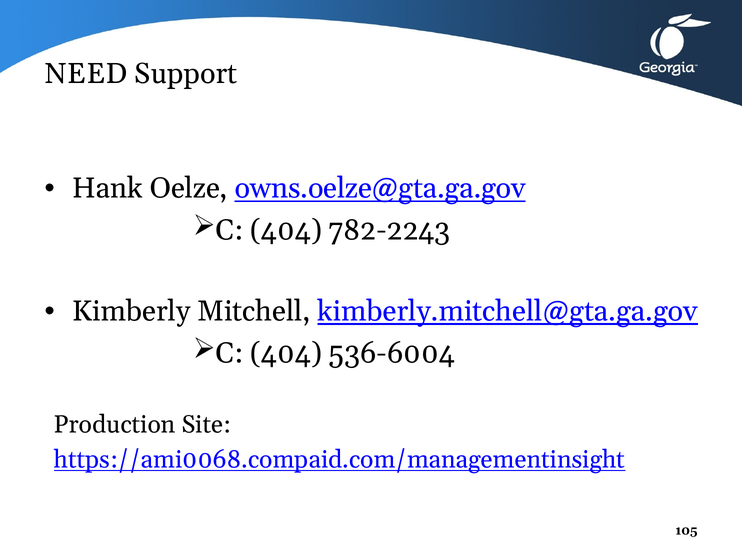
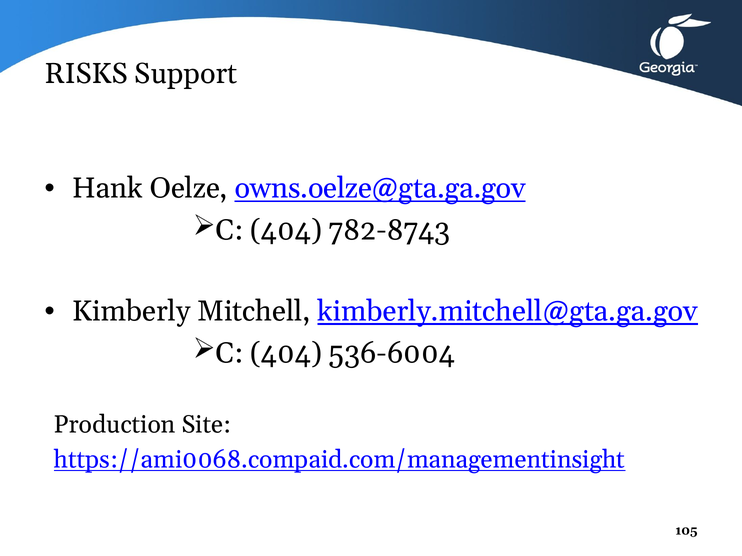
NEED: NEED -> RISKS (86, 74)
782-2243: 782-2243 -> 782-8743 (390, 231)
